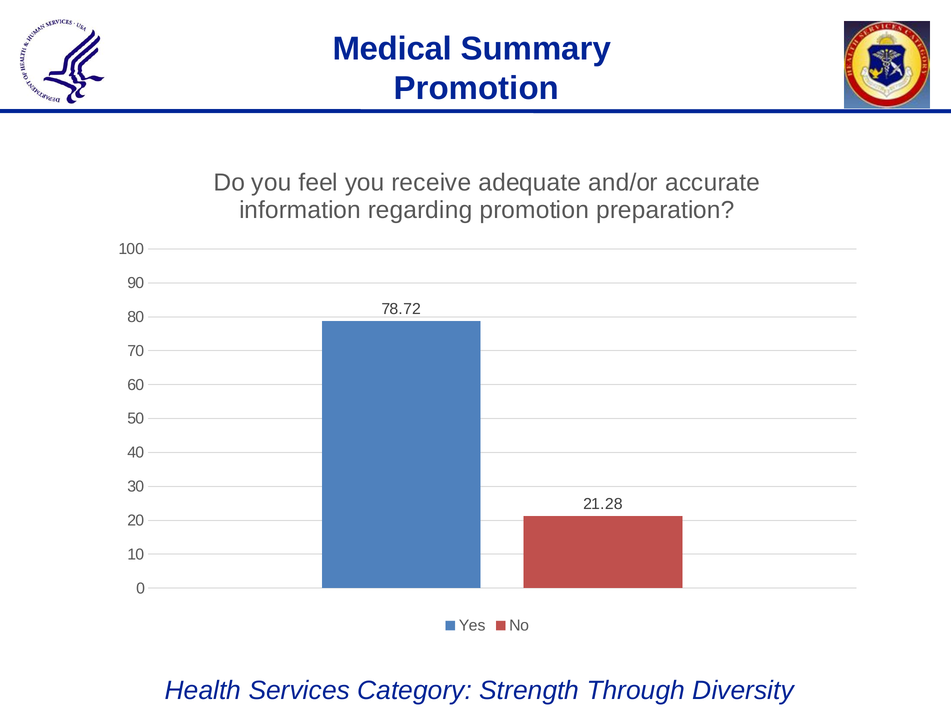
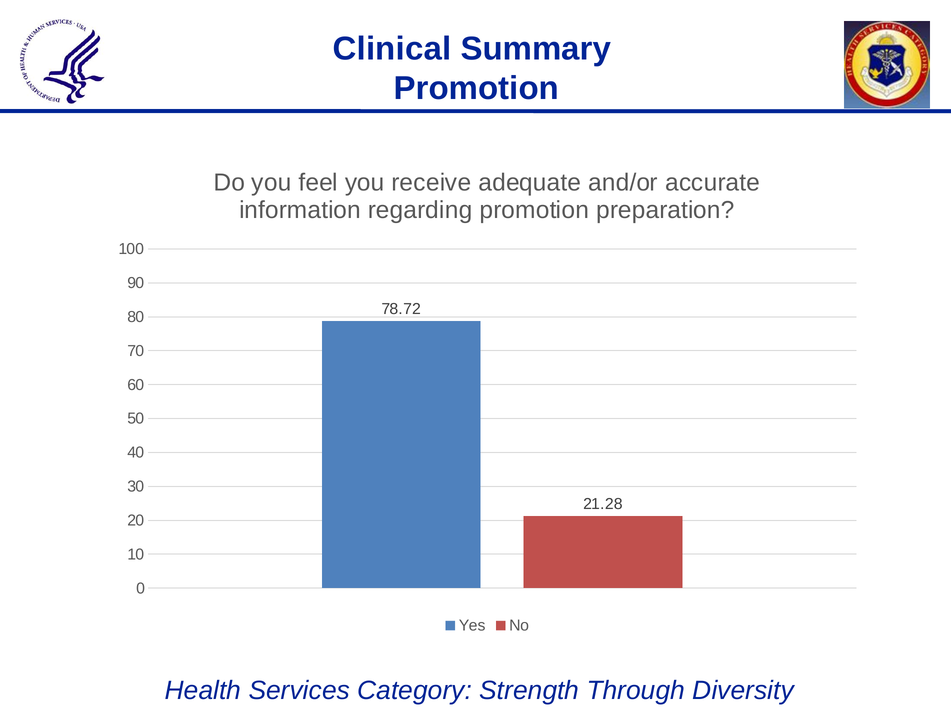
Medical: Medical -> Clinical (392, 49)
